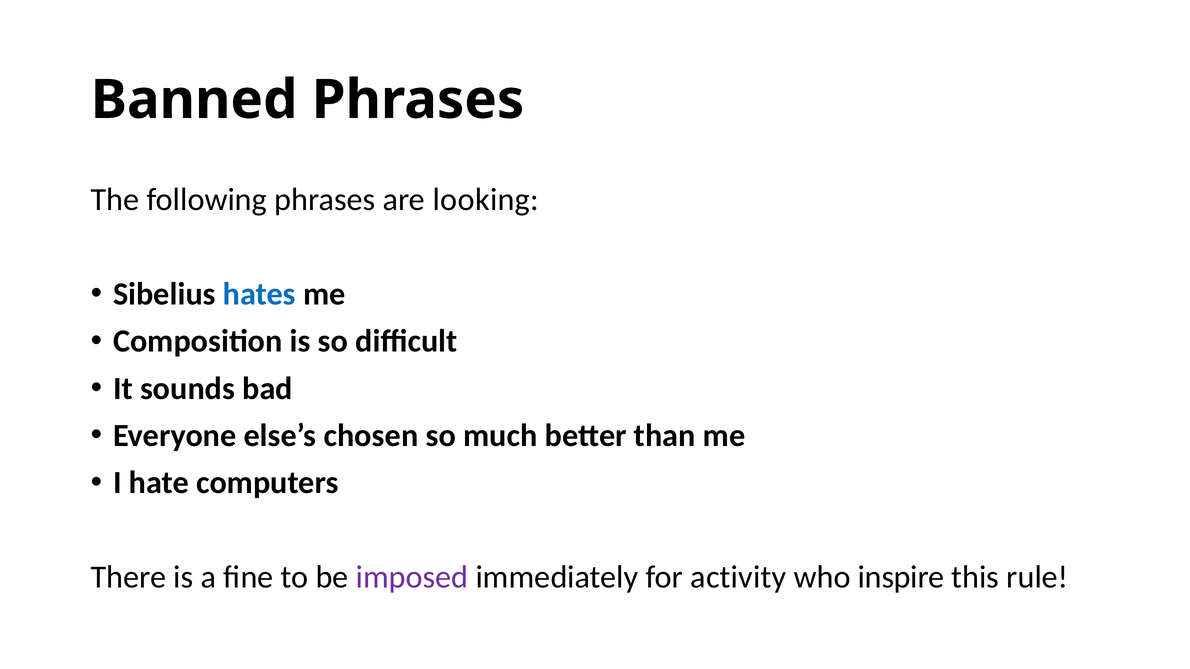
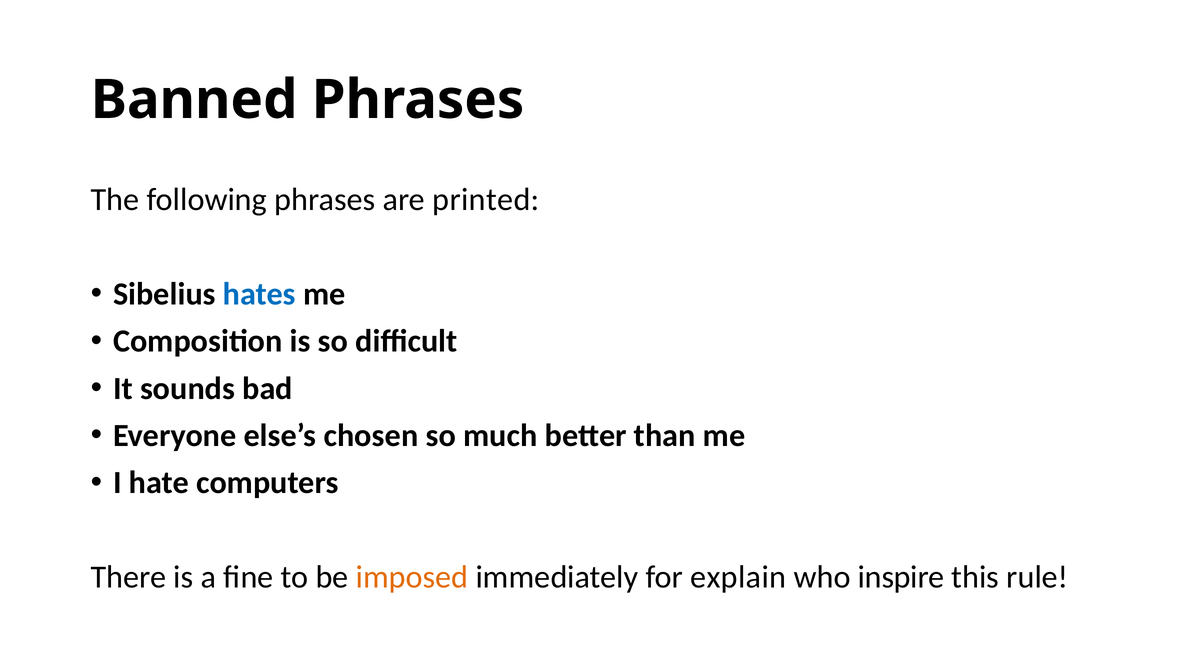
looking: looking -> printed (486, 200)
imposed colour: purple -> orange (412, 577)
activity: activity -> explain (738, 577)
